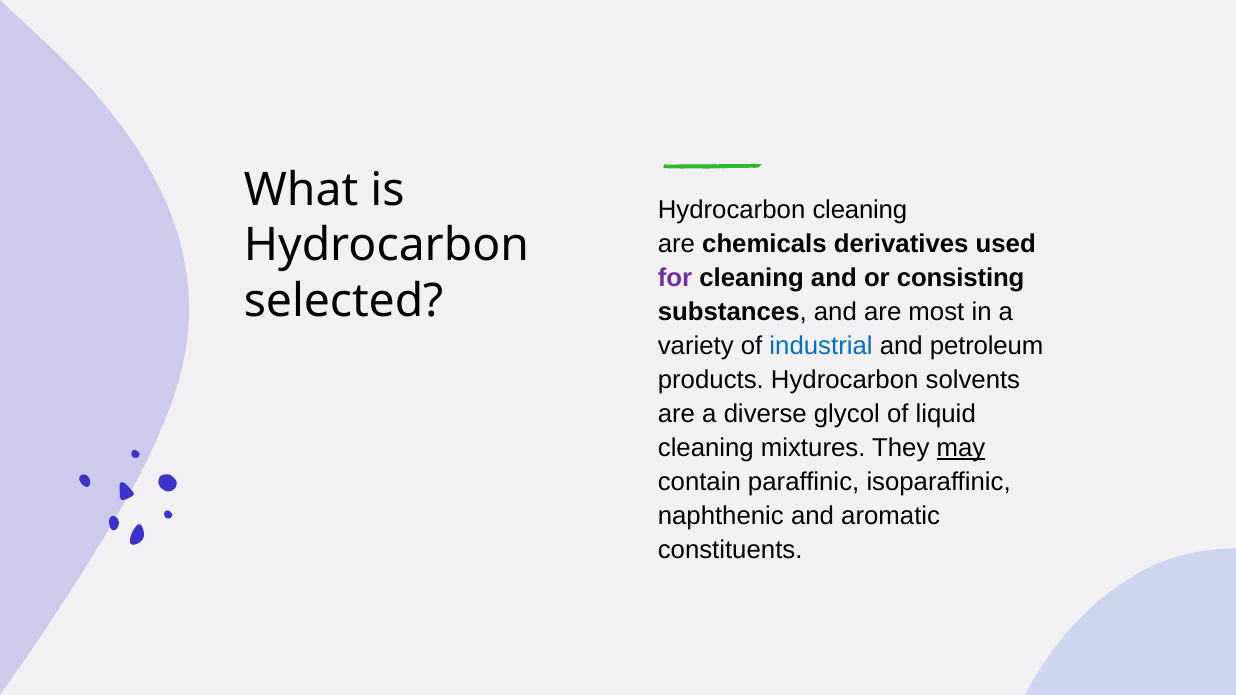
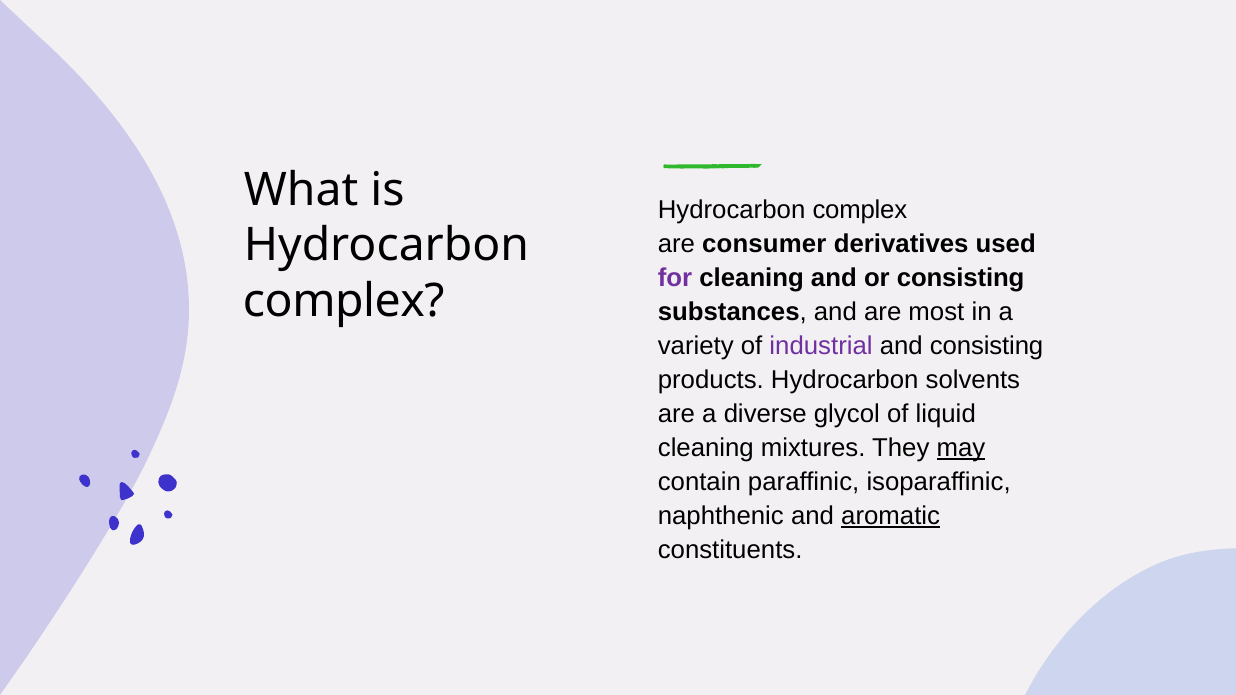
cleaning: cleaning -> complex (860, 210)
chemicals: chemicals -> consumer (764, 244)
selected: selected -> complex (344, 301)
industrial colour: blue -> purple (821, 346)
and petroleum: petroleum -> consisting (987, 346)
aromatic underline: none -> present (891, 516)
